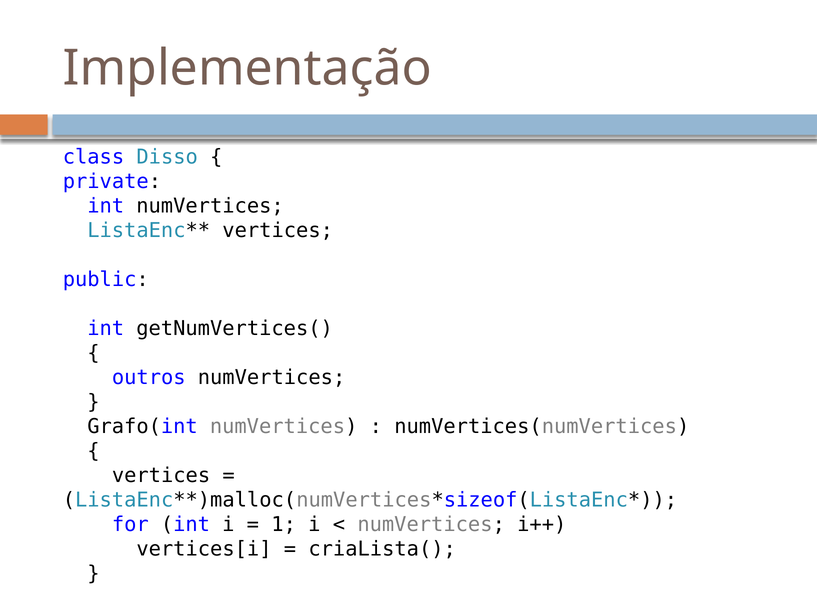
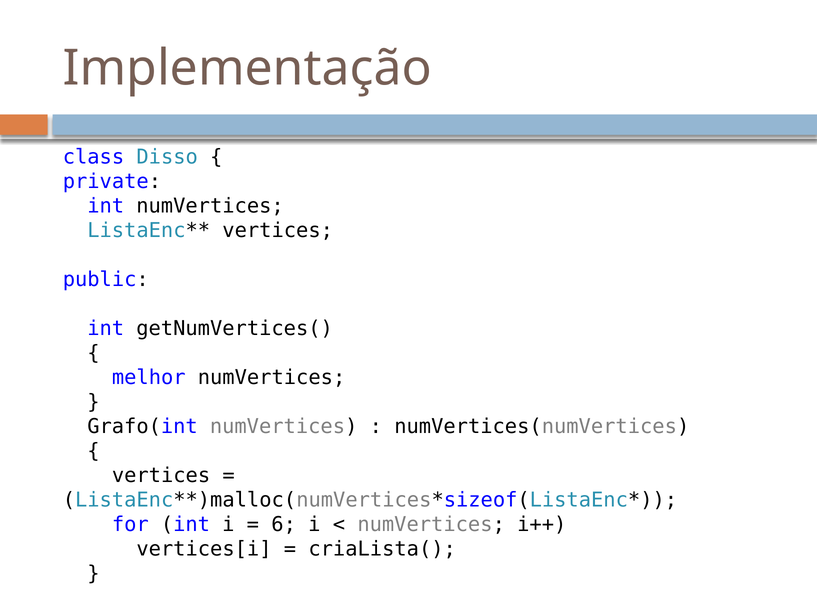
outros: outros -> melhor (149, 377)
1: 1 -> 6 (284, 524)
